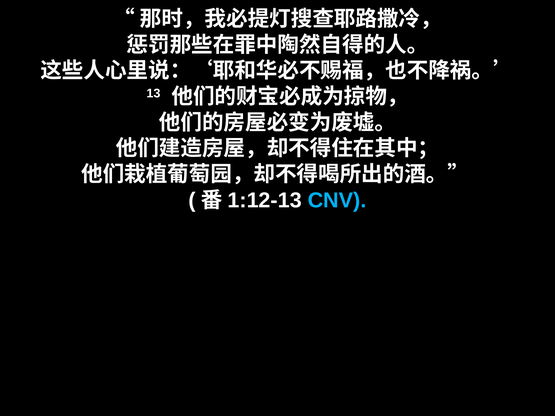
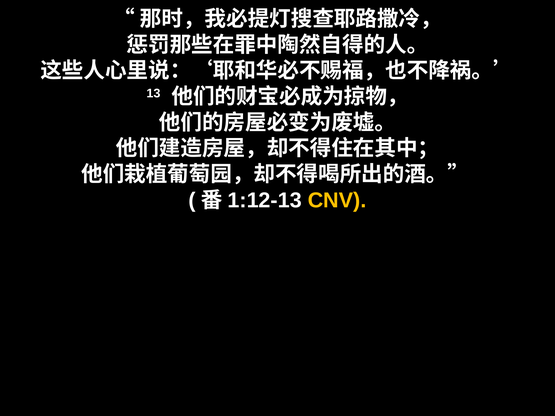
CNV colour: light blue -> yellow (337, 200)
